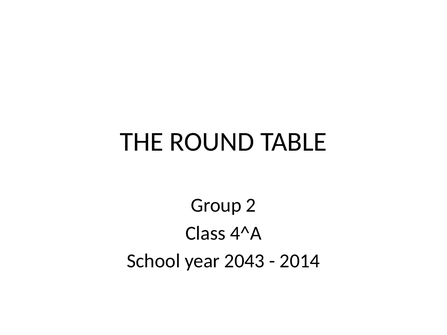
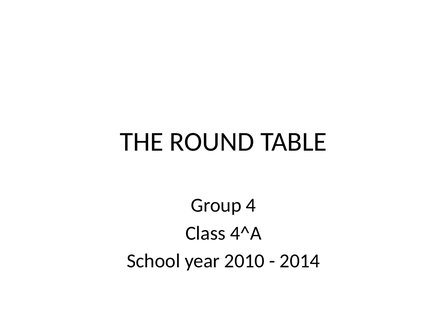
2: 2 -> 4 (251, 206)
2043: 2043 -> 2010 (244, 261)
